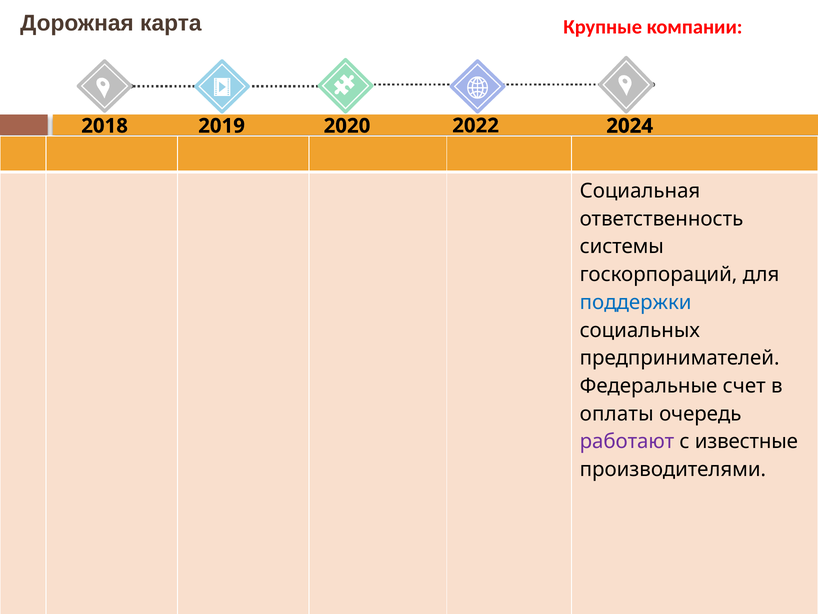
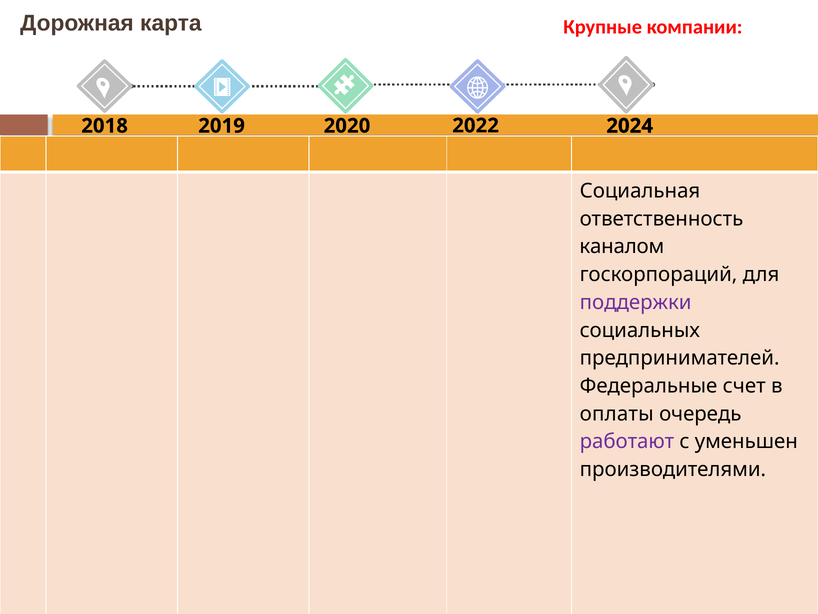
системы: системы -> каналом (622, 247)
поддержки colour: blue -> purple (636, 302)
известные: известные -> уменьшен (746, 441)
